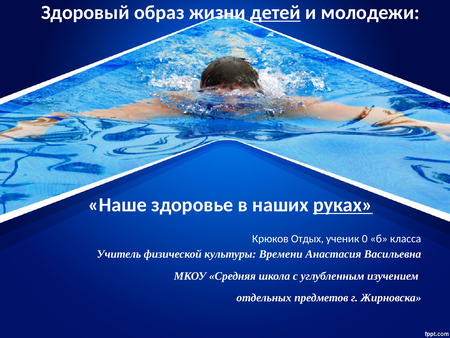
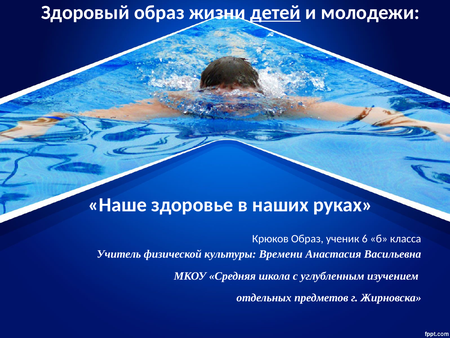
руках underline: present -> none (343, 205)
Крюков Отдых: Отдых -> Образ (307, 238)
0: 0 -> 6 (365, 238)
